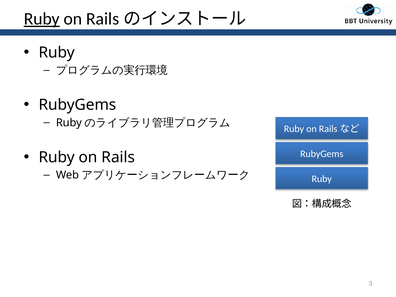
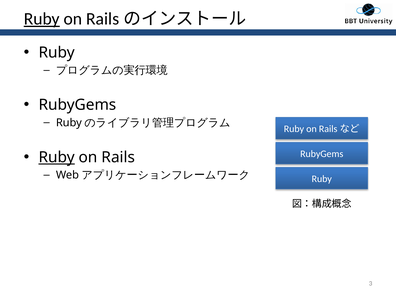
Ruby underline: none -> present (57, 157)
